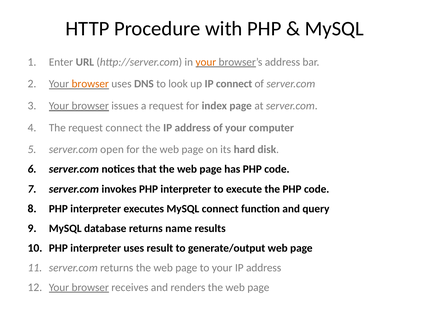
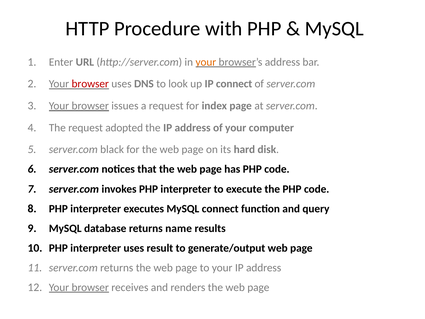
browser colour: orange -> red (90, 84)
request connect: connect -> adopted (124, 128)
open: open -> black (112, 149)
